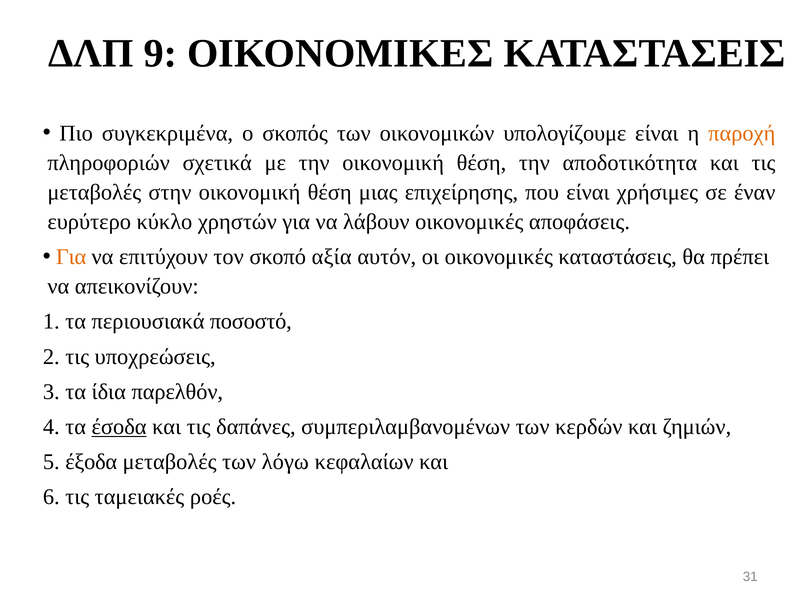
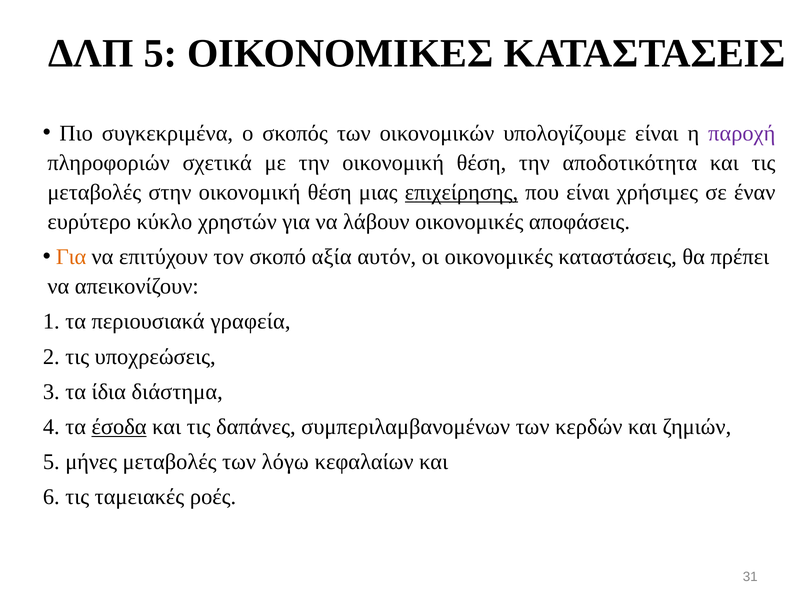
ΔΛΠ 9: 9 -> 5 (160, 54)
παροχή colour: orange -> purple (742, 133)
επιχείρησης underline: none -> present (461, 192)
ποσοστό: ποσοστό -> γραφεία (251, 322)
παρελθόν: παρελθόν -> διάστημα (177, 392)
έξοδα: έξοδα -> μήνες (91, 462)
